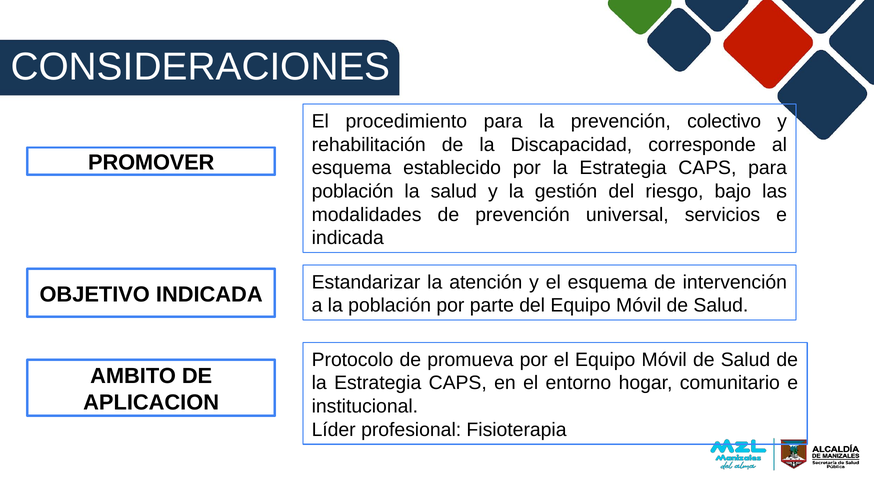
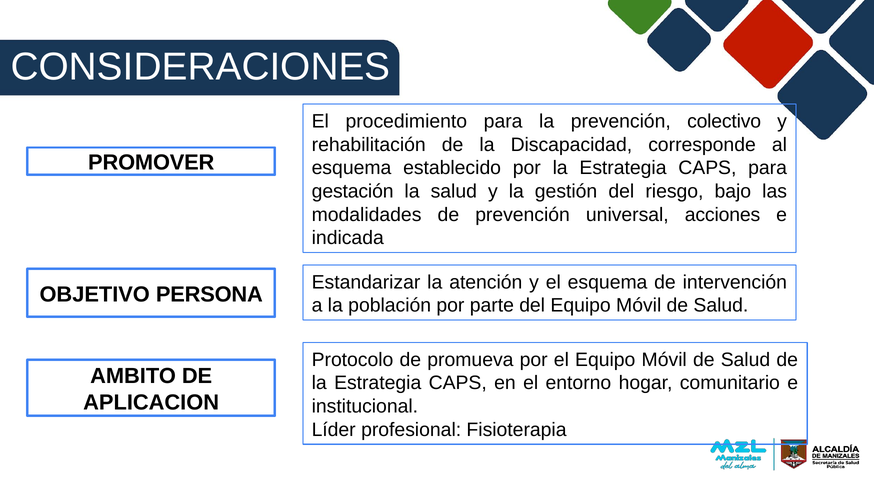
población: población -> gestación (353, 191)
servicios: servicios -> acciones (723, 215)
OBJETIVO INDICADA: INDICADA -> PERSONA (209, 294)
